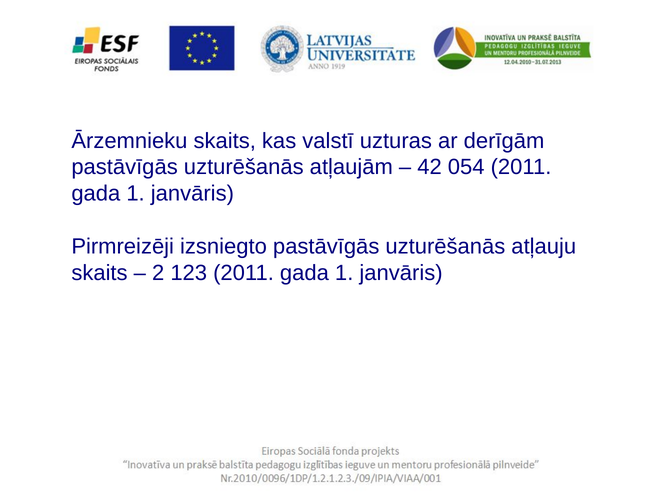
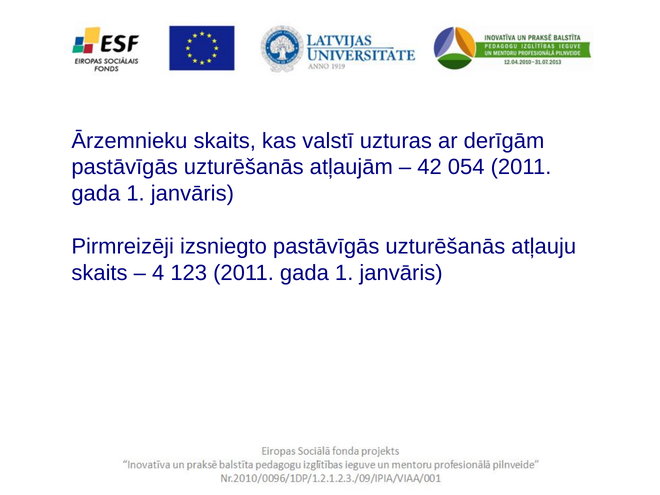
2: 2 -> 4 (158, 273)
